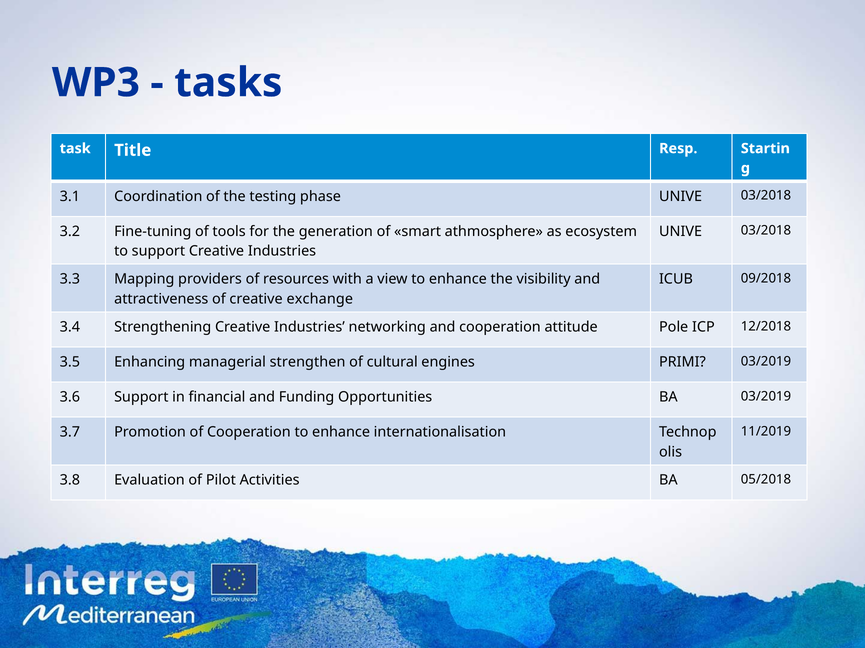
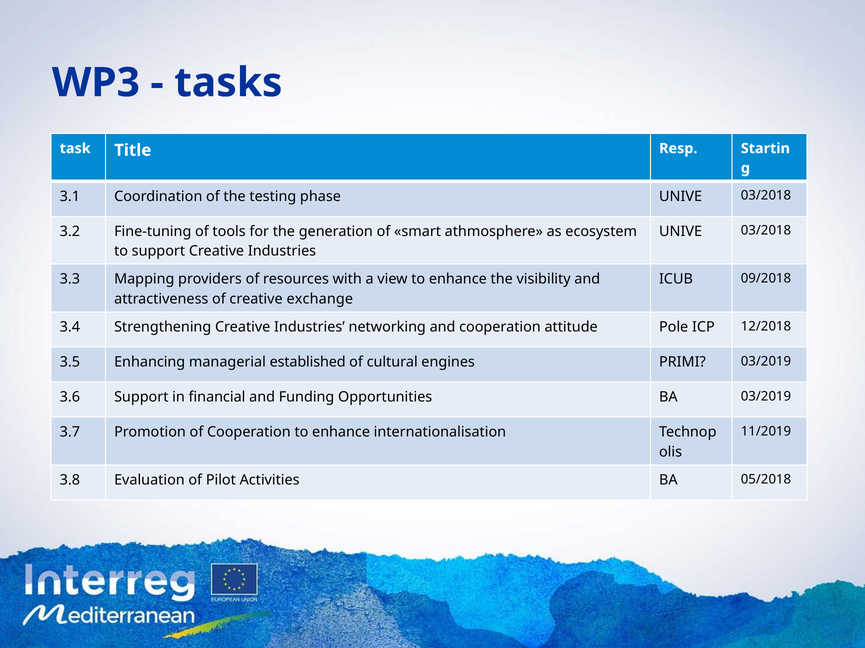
strengthen: strengthen -> established (308, 363)
